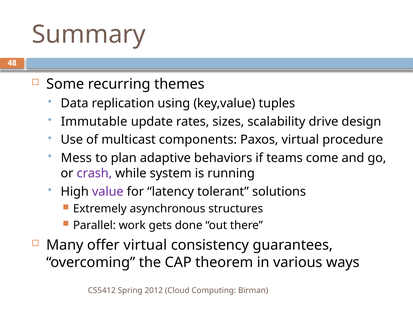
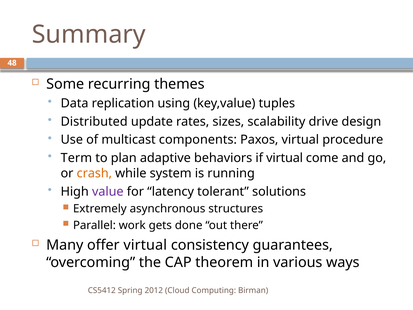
Immutable: Immutable -> Distributed (94, 121)
Mess: Mess -> Term (76, 158)
if teams: teams -> virtual (285, 158)
crash colour: purple -> orange (94, 173)
